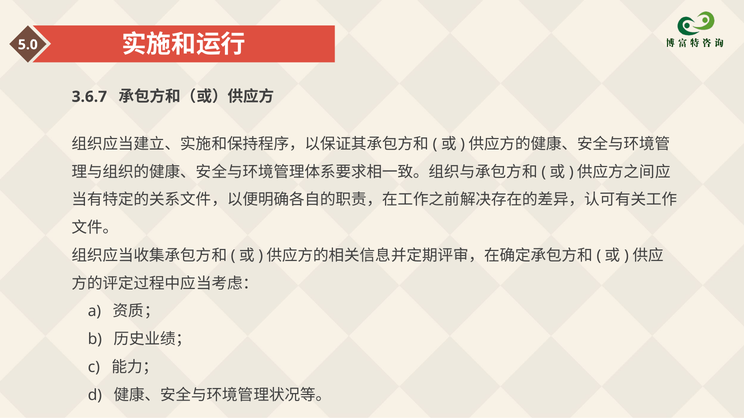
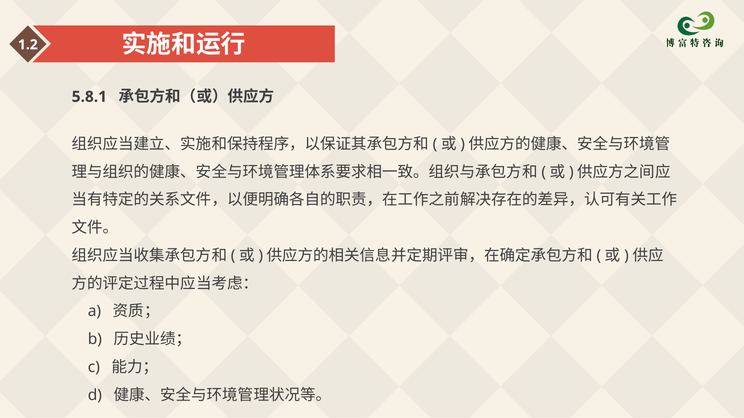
5.0: 5.0 -> 1.2 (28, 45)
3.6.7: 3.6.7 -> 5.8.1 (89, 97)
